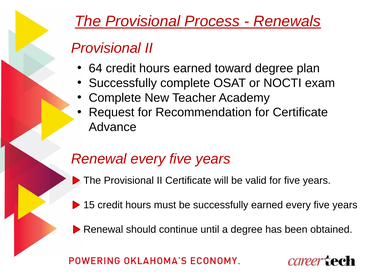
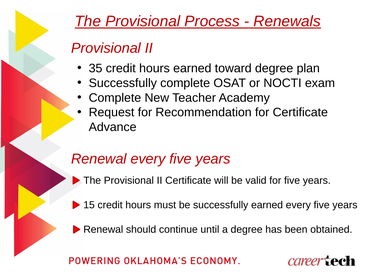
64: 64 -> 35 (96, 68)
